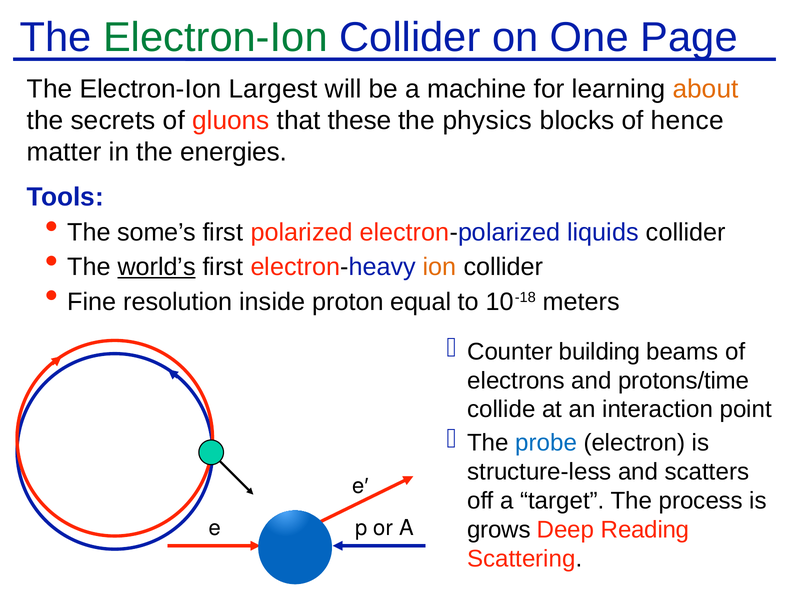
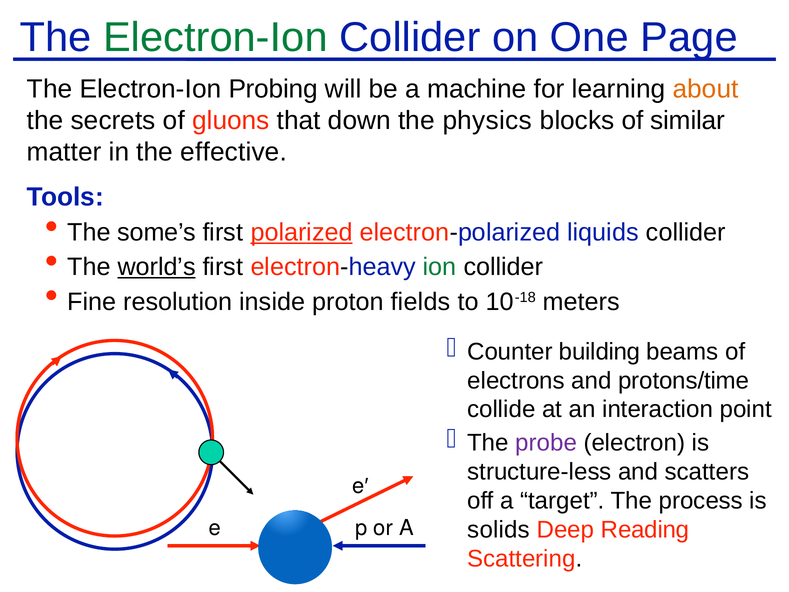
Largest: Largest -> Probing (273, 89)
these: these -> down (359, 121)
hence: hence -> similar (688, 121)
energies: energies -> effective (234, 152)
polarized underline: none -> present (302, 232)
ion colour: orange -> green (440, 267)
equal: equal -> fields (421, 302)
probe colour: blue -> purple (546, 443)
grows: grows -> solids (499, 529)
